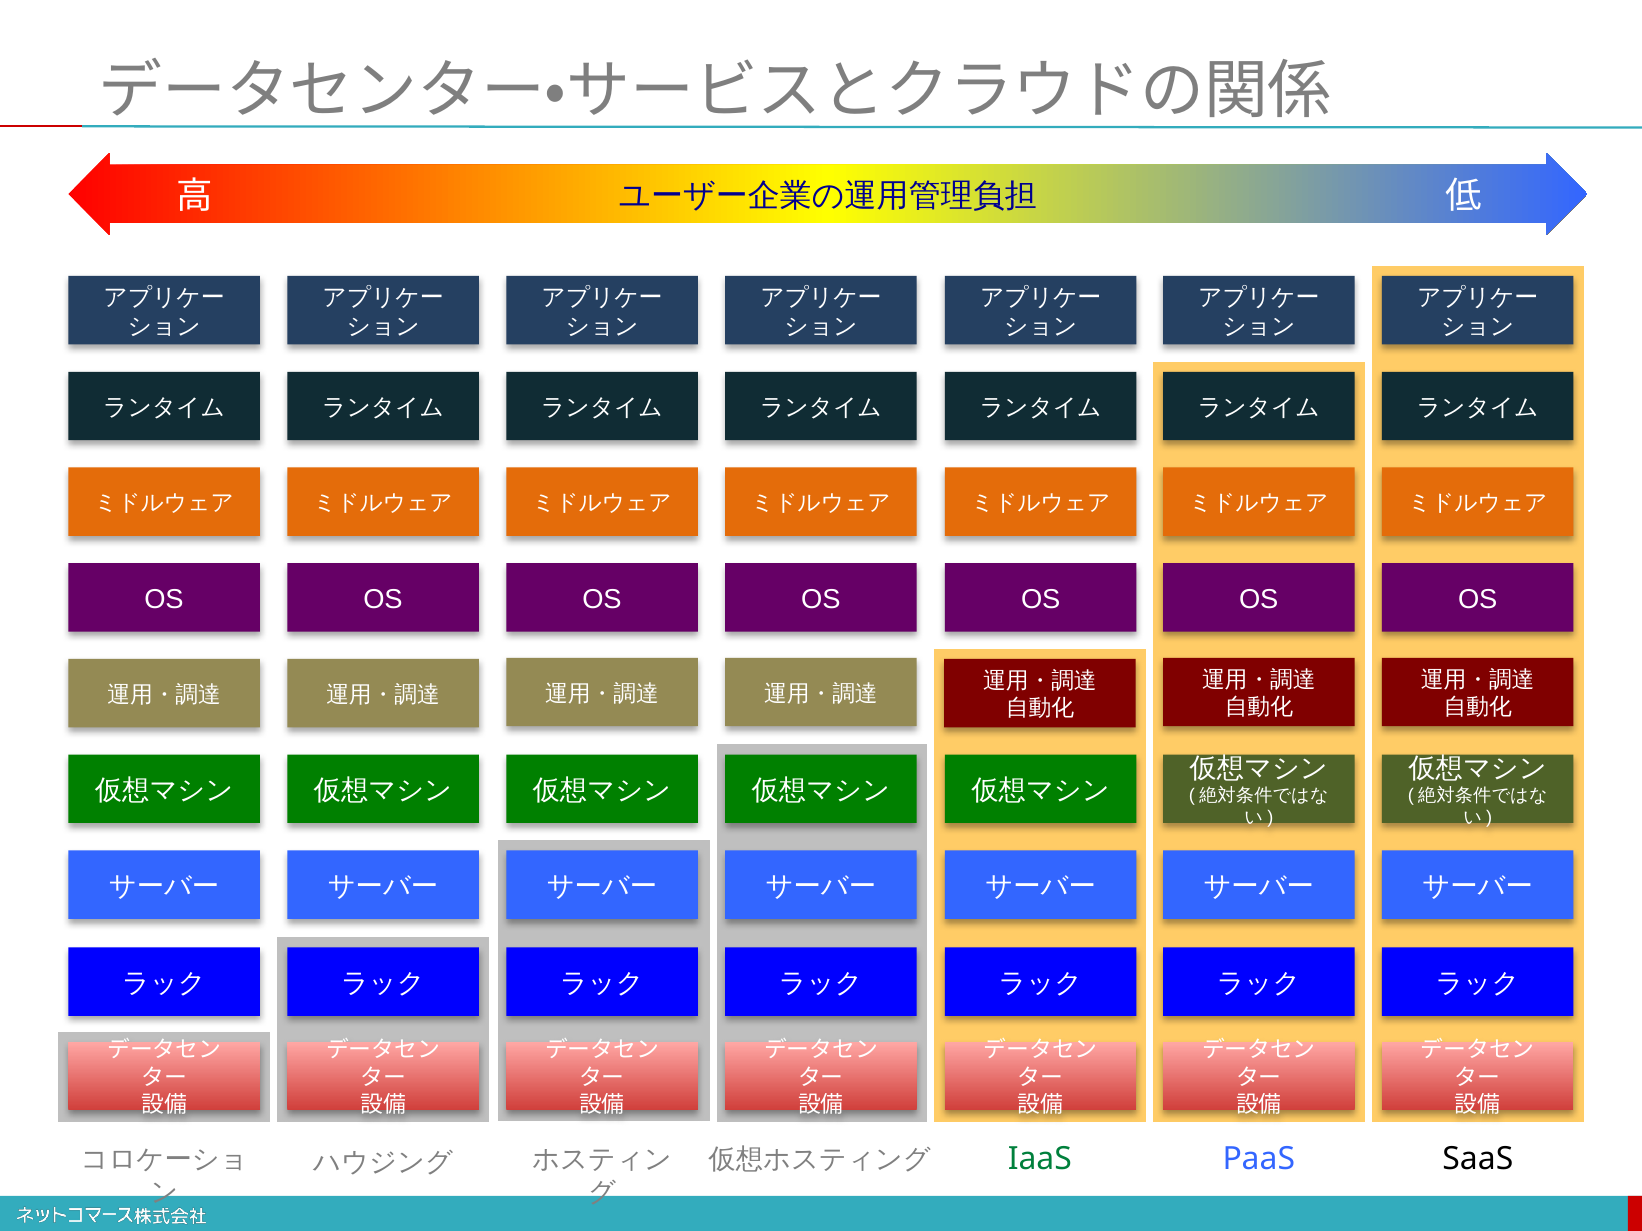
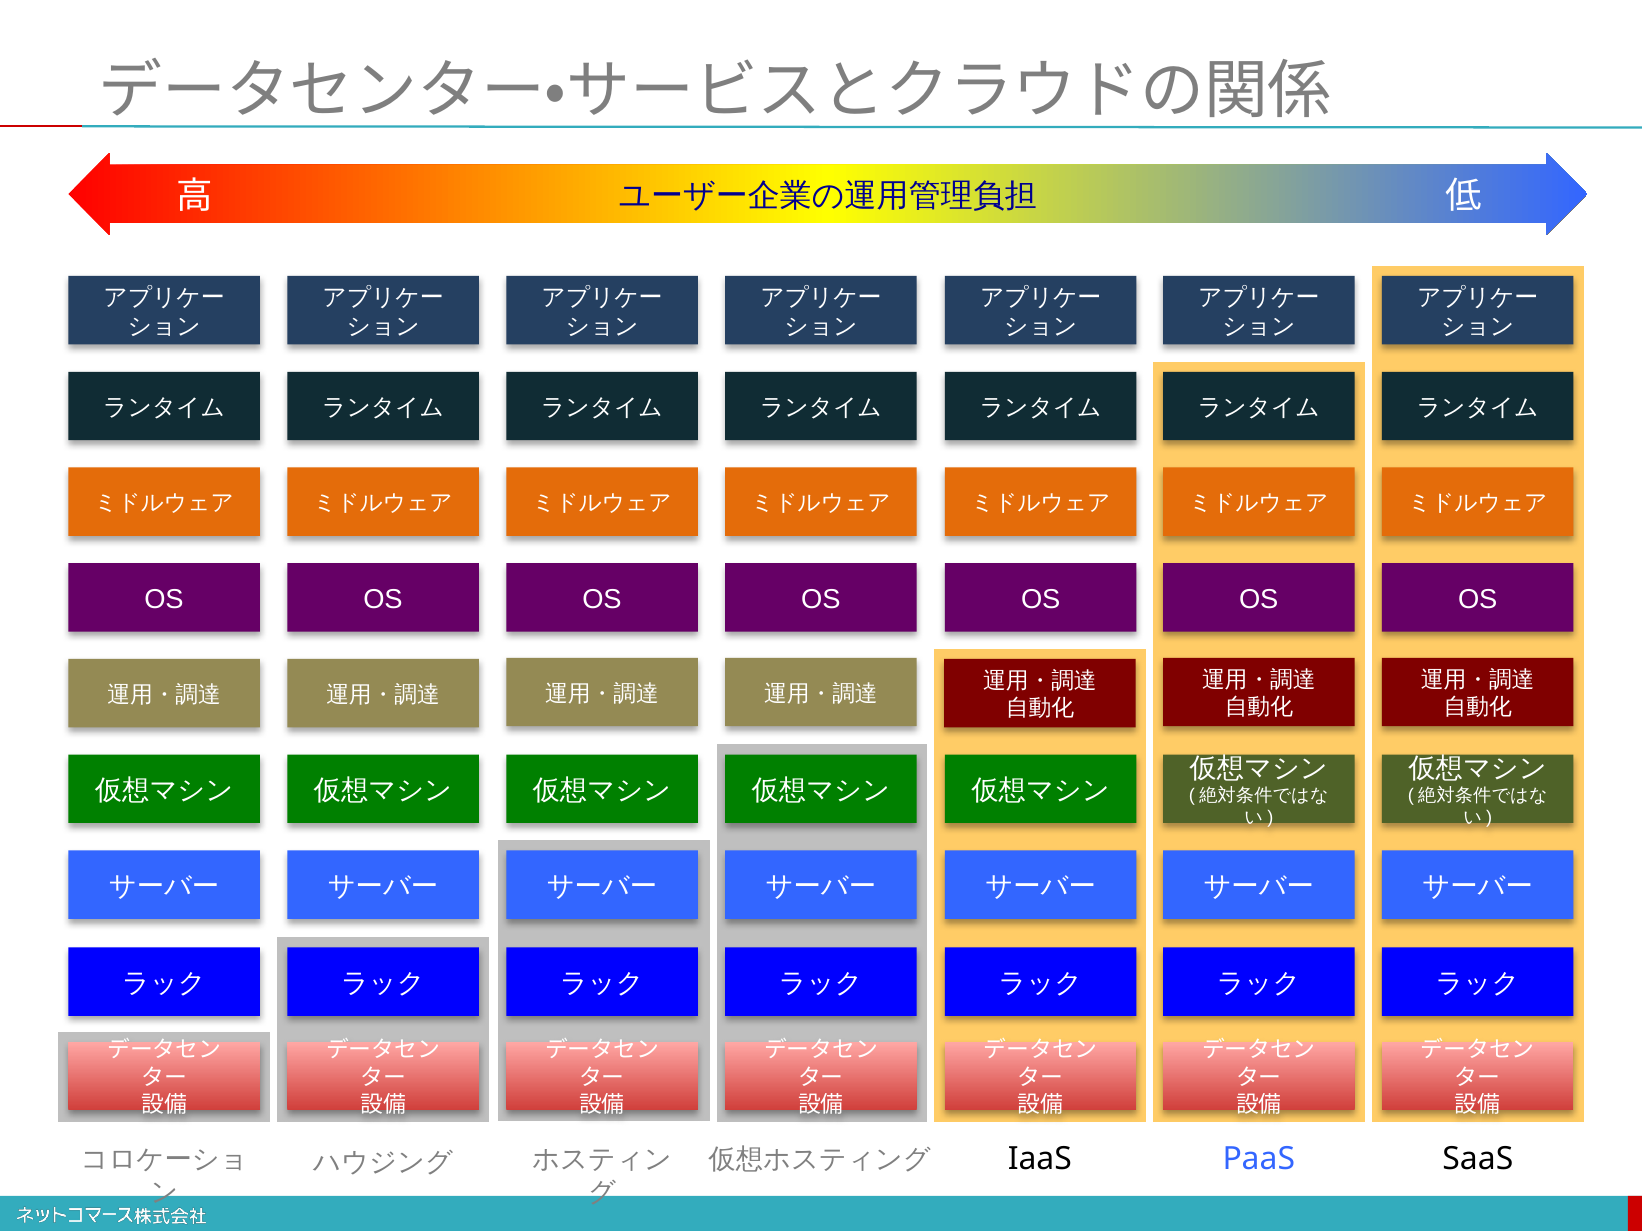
IaaS colour: green -> black (1040, 1159)
